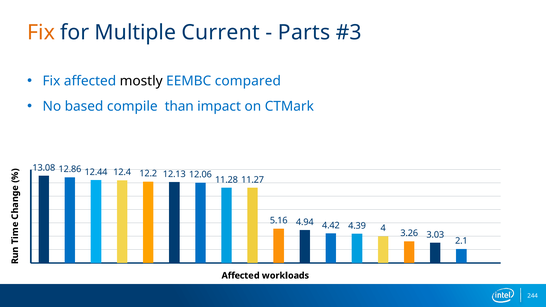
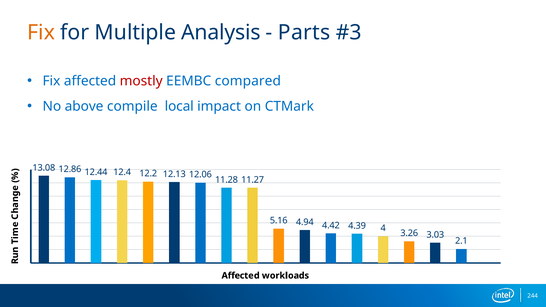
Current: Current -> Analysis (221, 33)
mostly colour: black -> red (141, 81)
based: based -> above (84, 106)
than: than -> local (179, 106)
